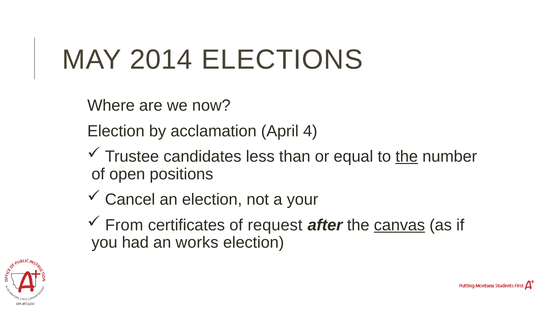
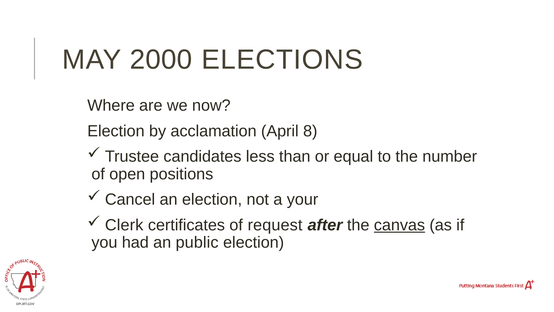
2014: 2014 -> 2000 (161, 59)
4: 4 -> 8 (310, 131)
the underline: present -> none (407, 156)
From: From -> Clerk (124, 225)
works: works -> public (197, 242)
